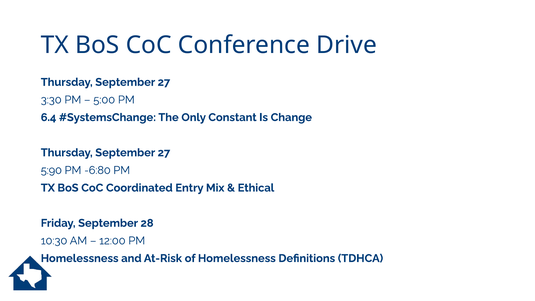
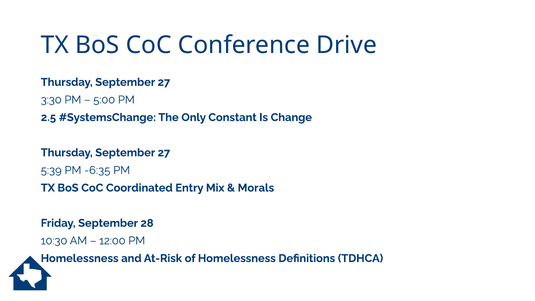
6.4: 6.4 -> 2.5 (48, 117)
5:90: 5:90 -> 5:39 (51, 170)
-6:80: -6:80 -> -6:35 (97, 170)
Ethical: Ethical -> Morals (256, 188)
